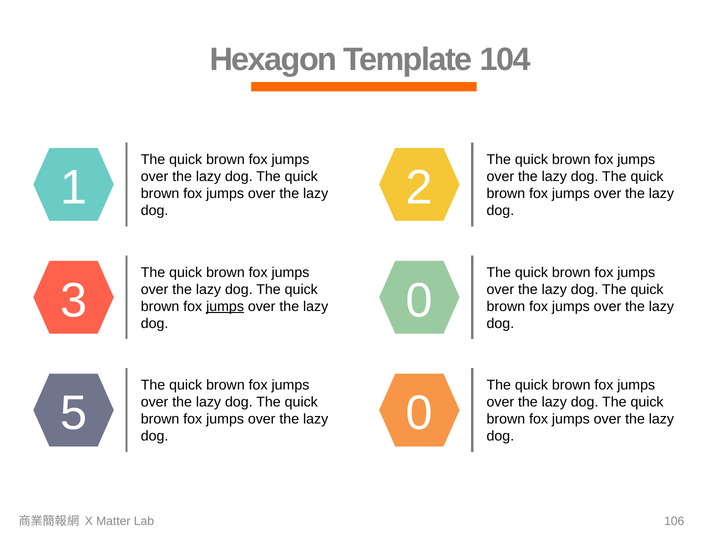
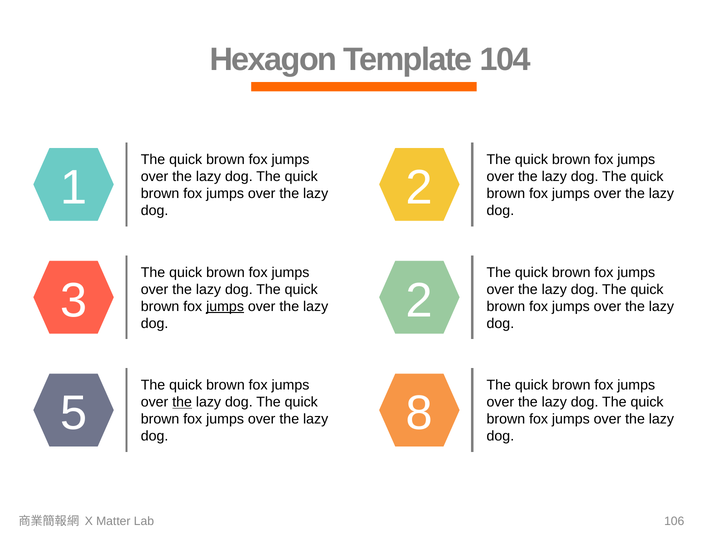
0: 0 -> 2 (419, 301)
the underline: none -> present (182, 402)
0: 0 -> 8 (419, 413)
